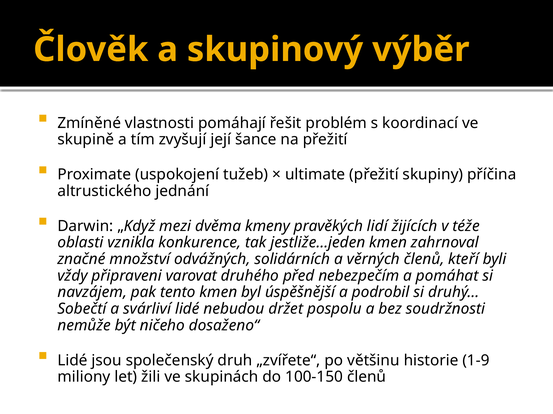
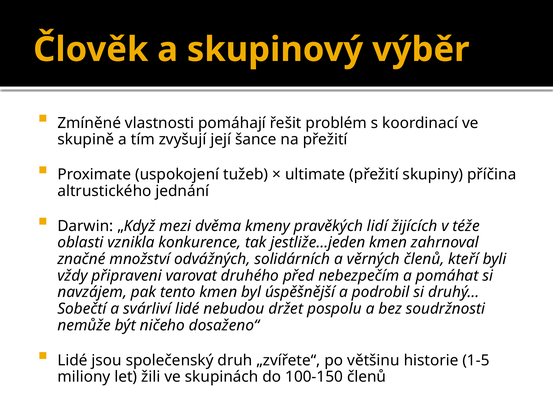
1-9: 1-9 -> 1-5 (476, 361)
